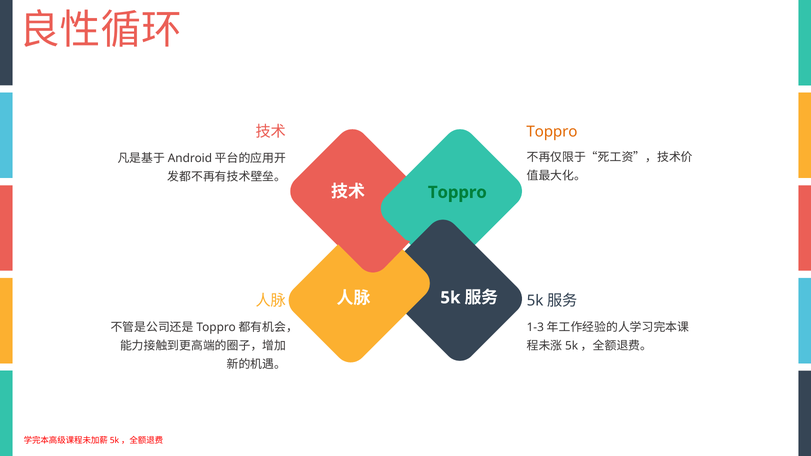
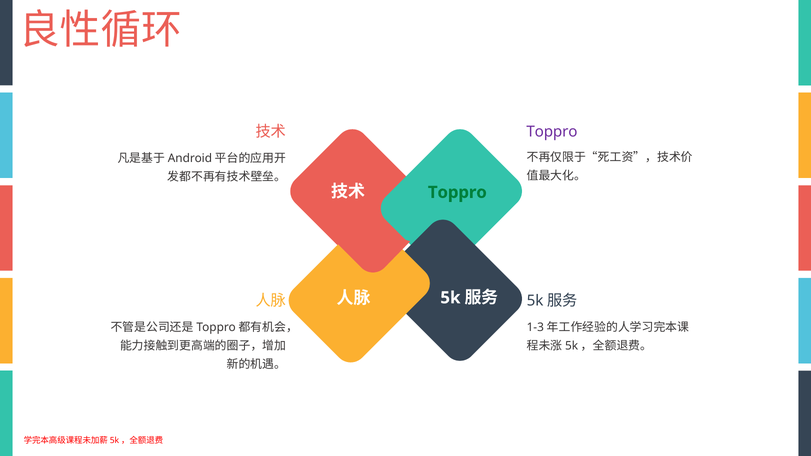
Toppro colour: orange -> purple (552, 132)
